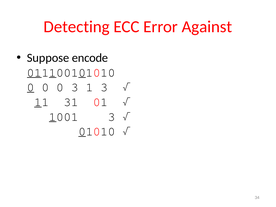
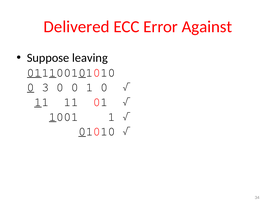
Detecting: Detecting -> Delivered (77, 27)
encode: encode -> leaving (90, 58)
0: 0 -> 3 (45, 87)
0 3: 3 -> 0 (75, 87)
1 3: 3 -> 0 (104, 87)
11 31: 31 -> 11 (71, 102)
1001 3: 3 -> 1 (112, 117)
